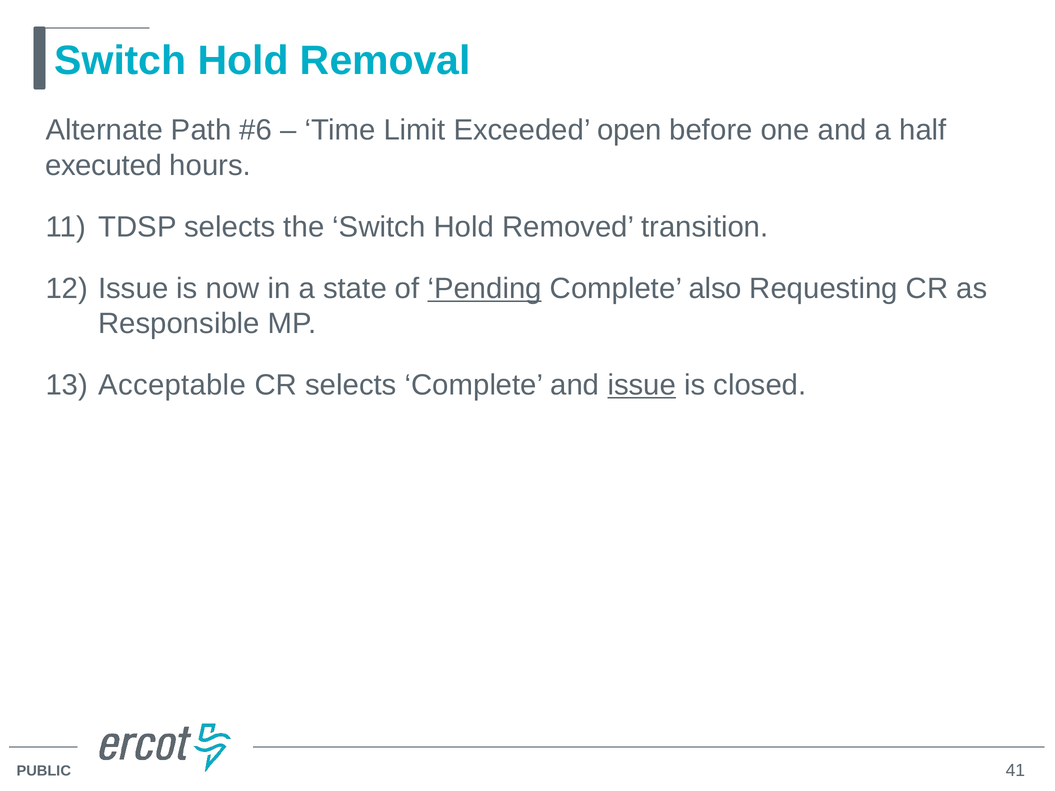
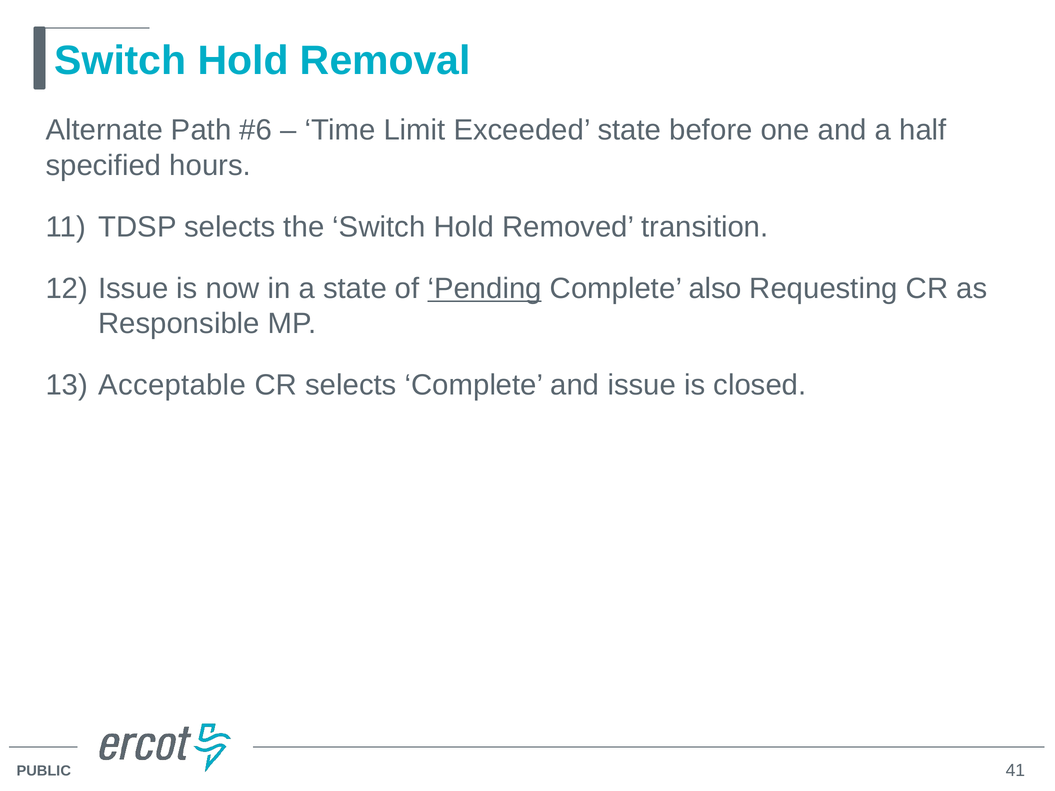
Exceeded open: open -> state (629, 130)
executed: executed -> specified (103, 166)
issue underline: present -> none (642, 385)
